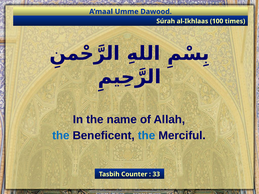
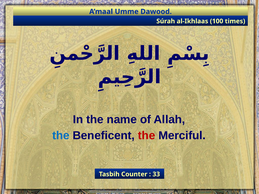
the colour: blue -> red (147, 136)
